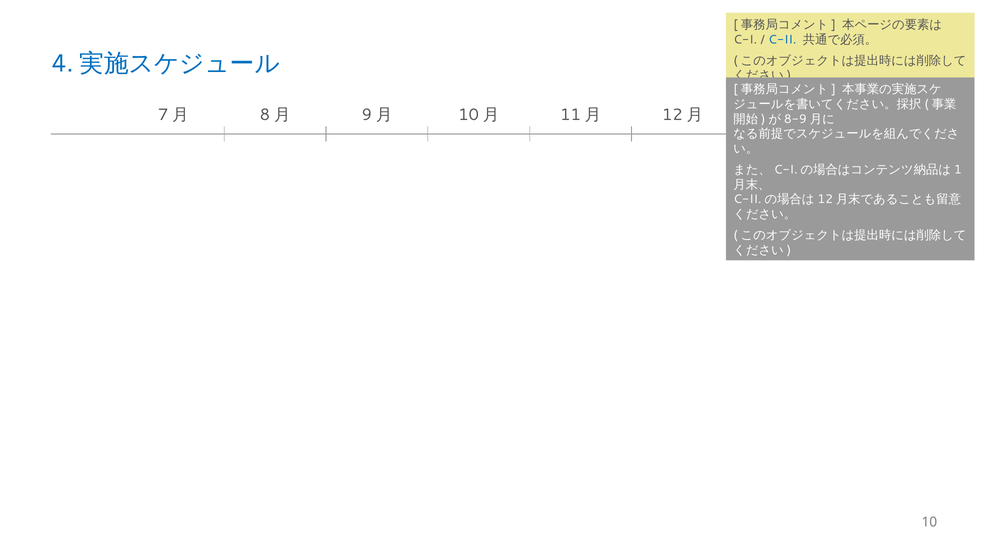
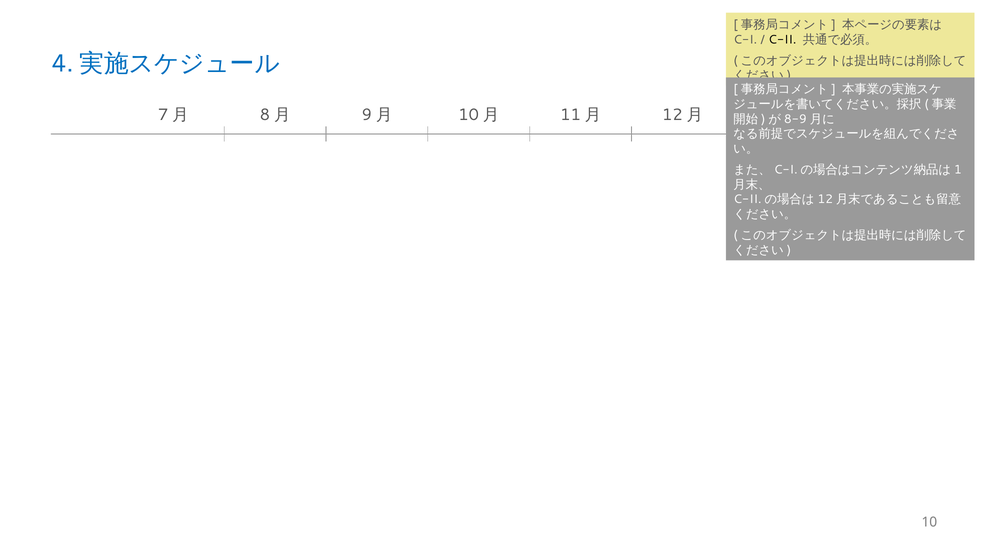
C-II colour: blue -> black (782, 39)
